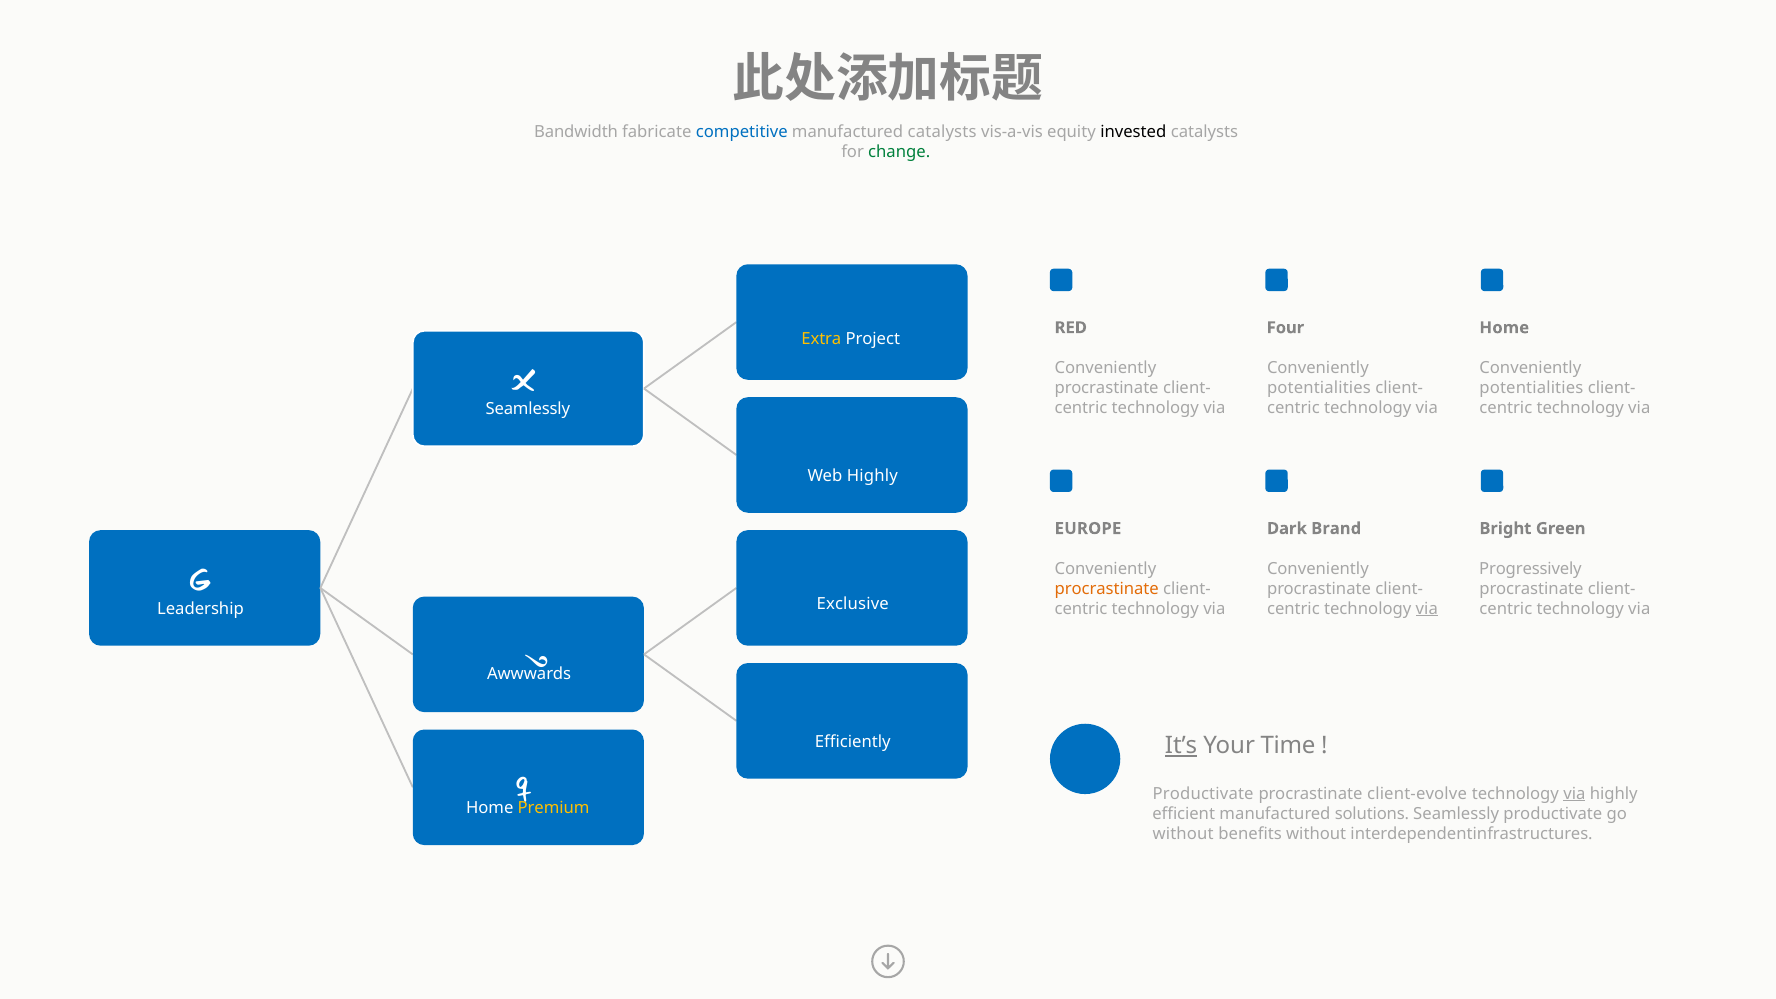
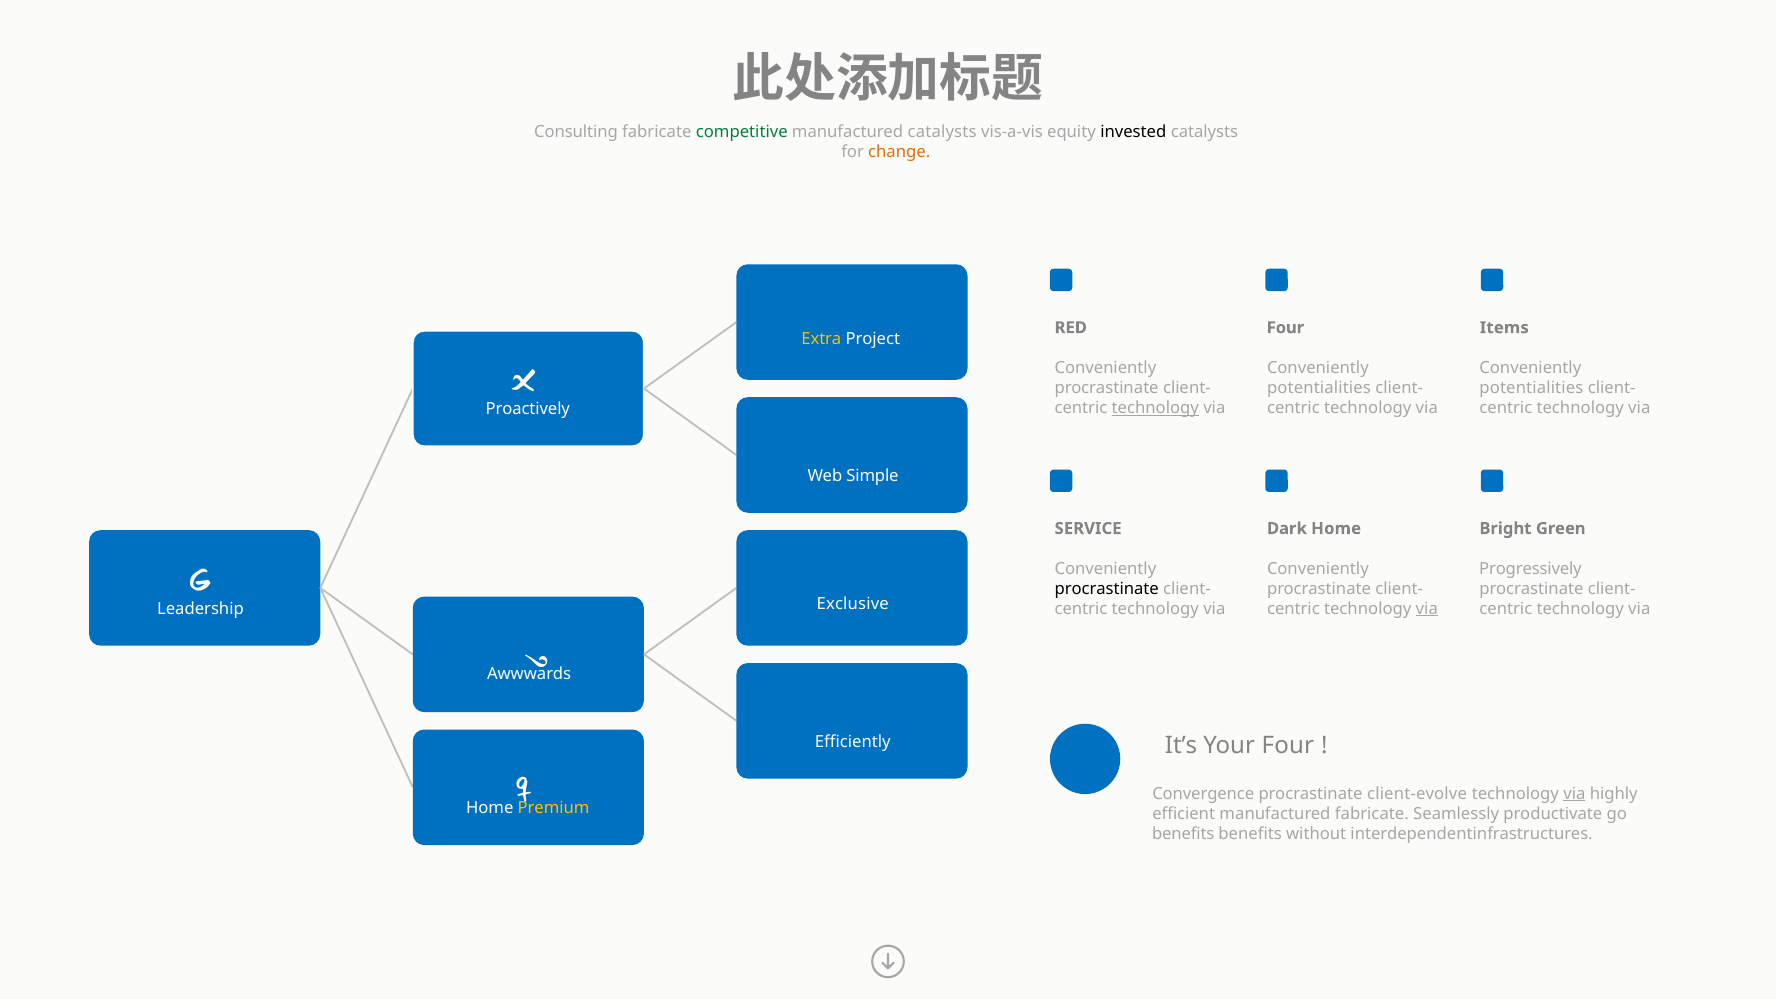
Bandwidth: Bandwidth -> Consulting (576, 132)
competitive colour: blue -> green (742, 132)
change colour: green -> orange (899, 152)
Home: Home -> Items (1504, 328)
technology underline: none -> present (1155, 408)
Seamlessly: Seamlessly -> Proactively (528, 409)
Web Highly: Highly -> Simple (872, 476)
EUROPE: EUROPE -> SERVICE (1088, 528)
Dark Brand: Brand -> Home (1336, 528)
procrastinate colour: orange -> black (1107, 589)
It’s underline: present -> none (1181, 746)
Your Time: Time -> Four (1288, 746)
Productivate: Productivate -> Convergence (1203, 794)
manufactured solutions: solutions -> fabricate (1372, 814)
without: without -> benefits (1183, 834)
